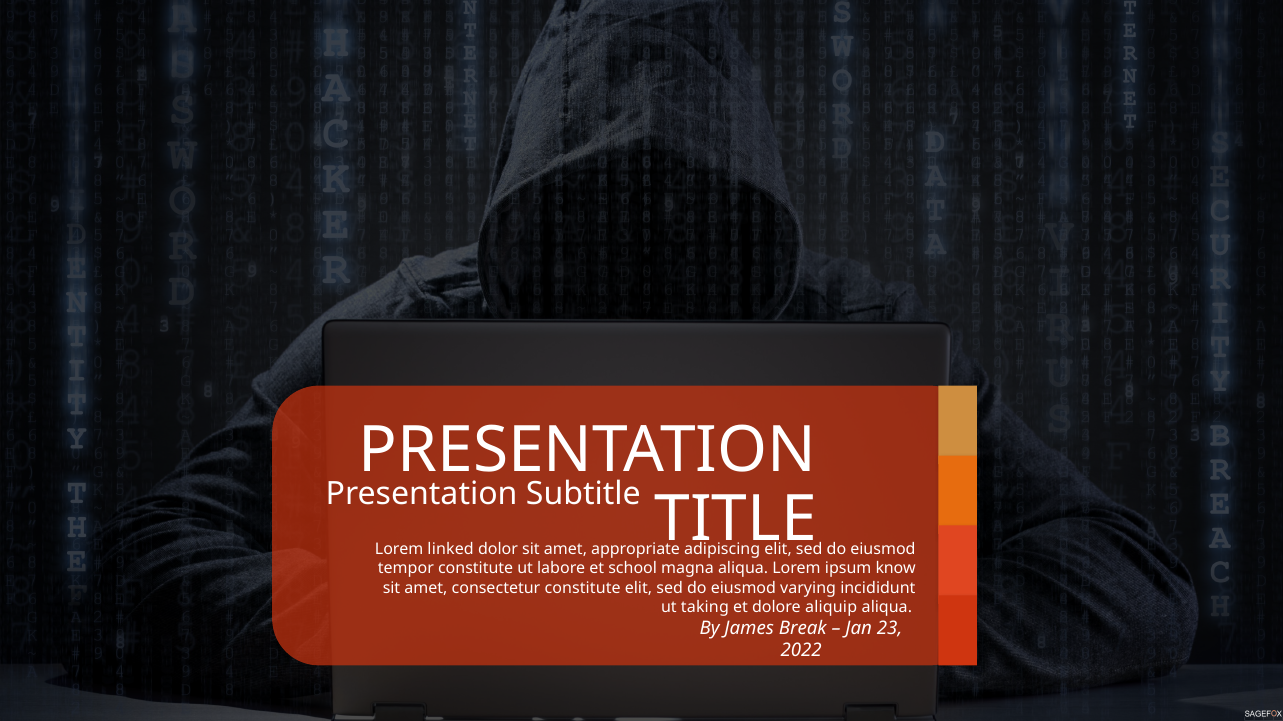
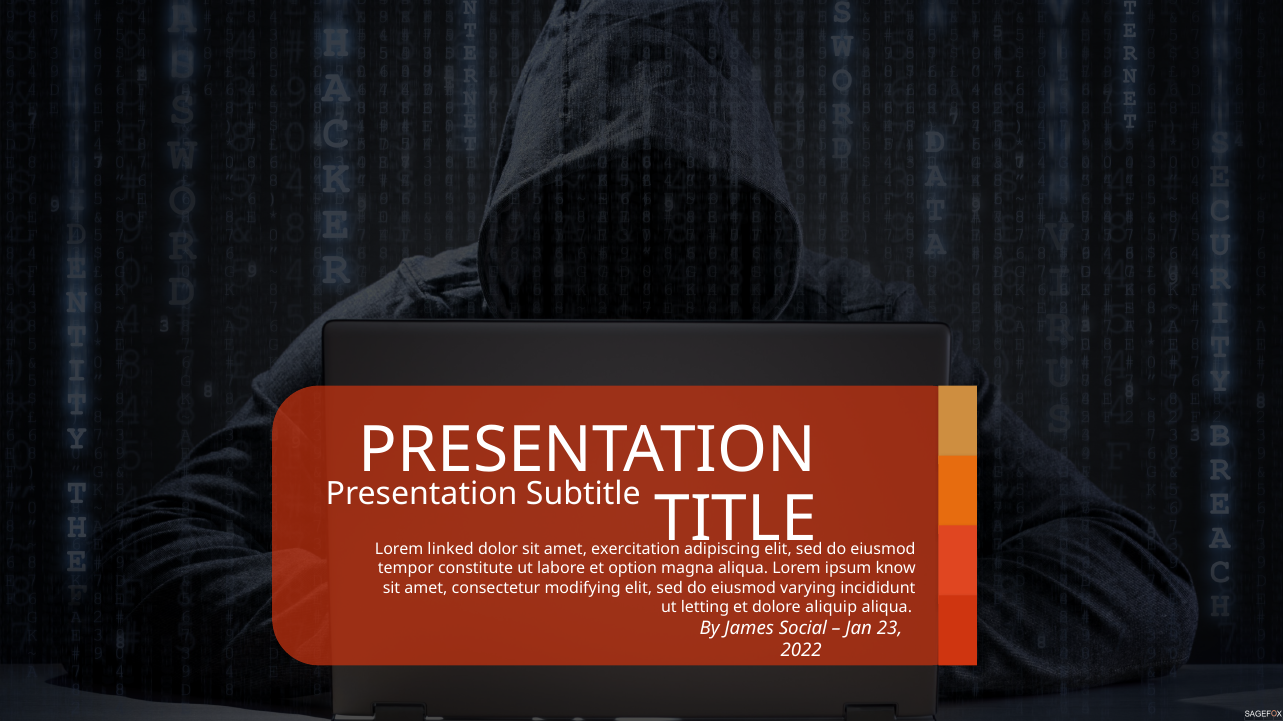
appropriate: appropriate -> exercitation (636, 550)
school: school -> option (633, 569)
consectetur constitute: constitute -> modifying (583, 588)
taking: taking -> letting (705, 608)
Break: Break -> Social (803, 629)
